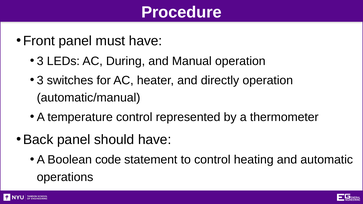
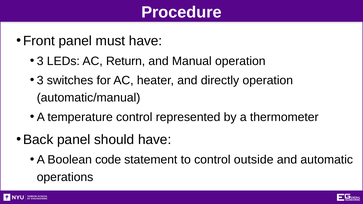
During: During -> Return (126, 61)
heating: heating -> outside (254, 160)
